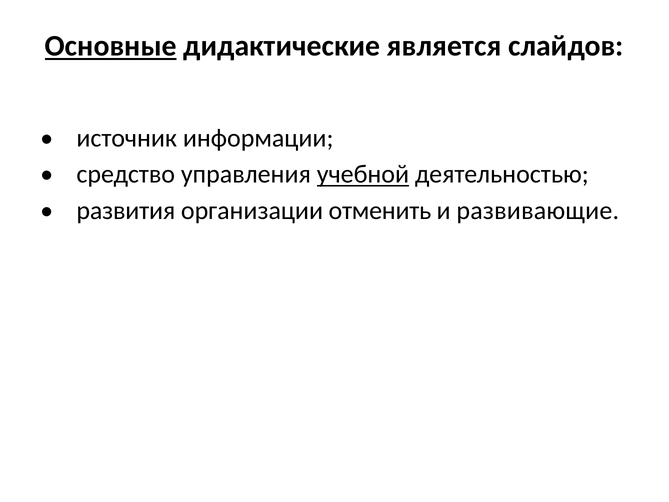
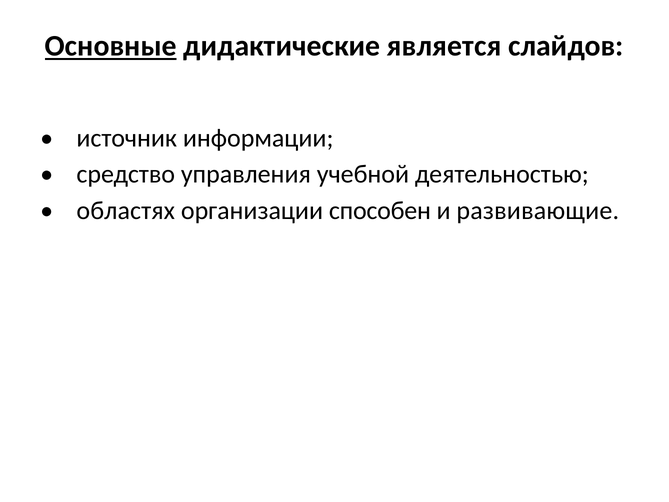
учебной underline: present -> none (363, 174)
развития: развития -> областях (126, 211)
отменить: отменить -> способен (380, 211)
